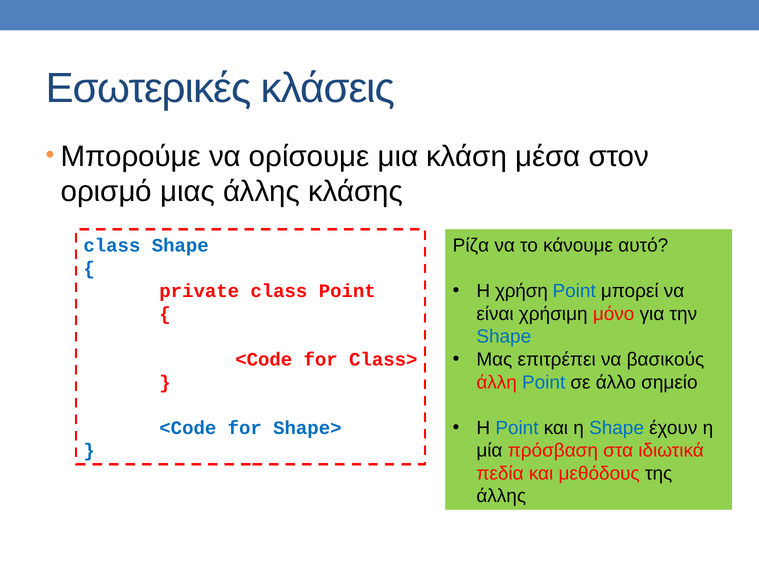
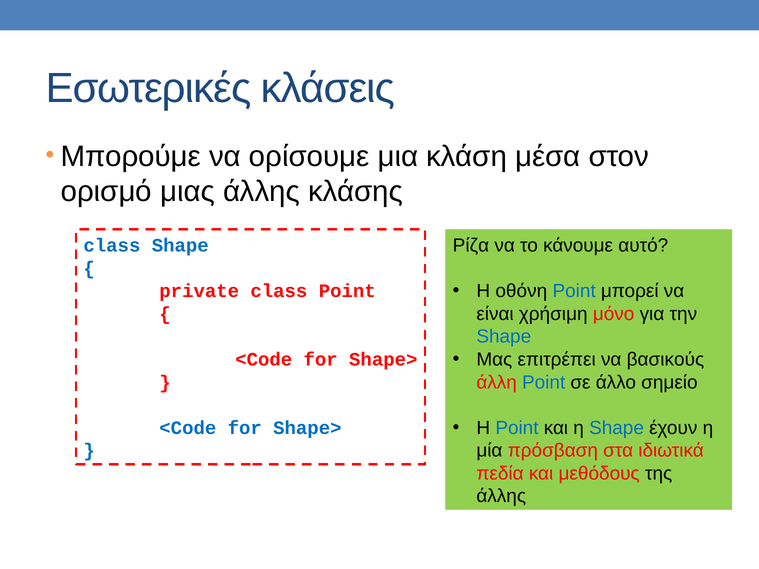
χρήση: χρήση -> οθόνη (521, 291)
Class>: Class> -> Shape> (383, 360)
